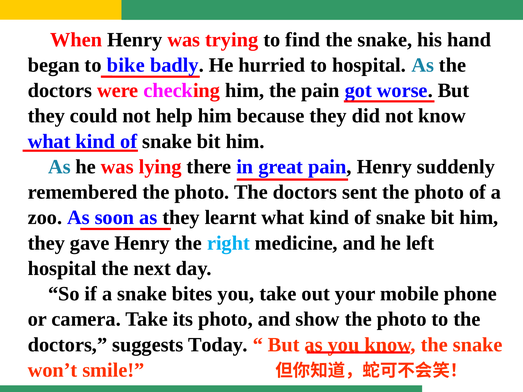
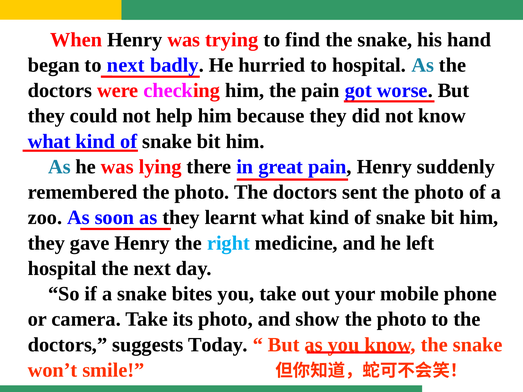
to bike: bike -> next (126, 65)
